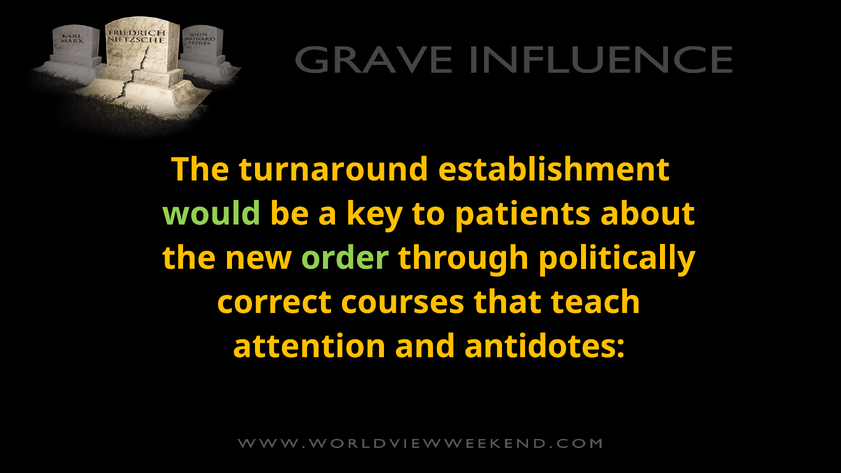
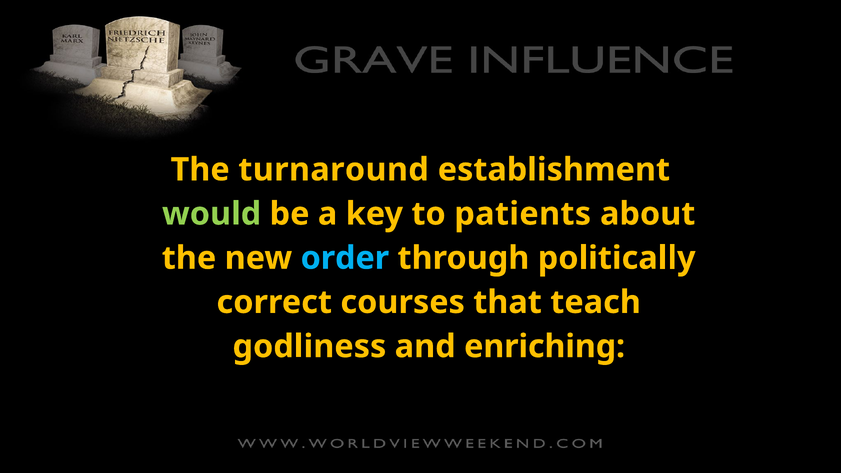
order colour: light green -> light blue (345, 258)
attention: attention -> godliness (309, 347)
antidotes: antidotes -> enriching (545, 347)
